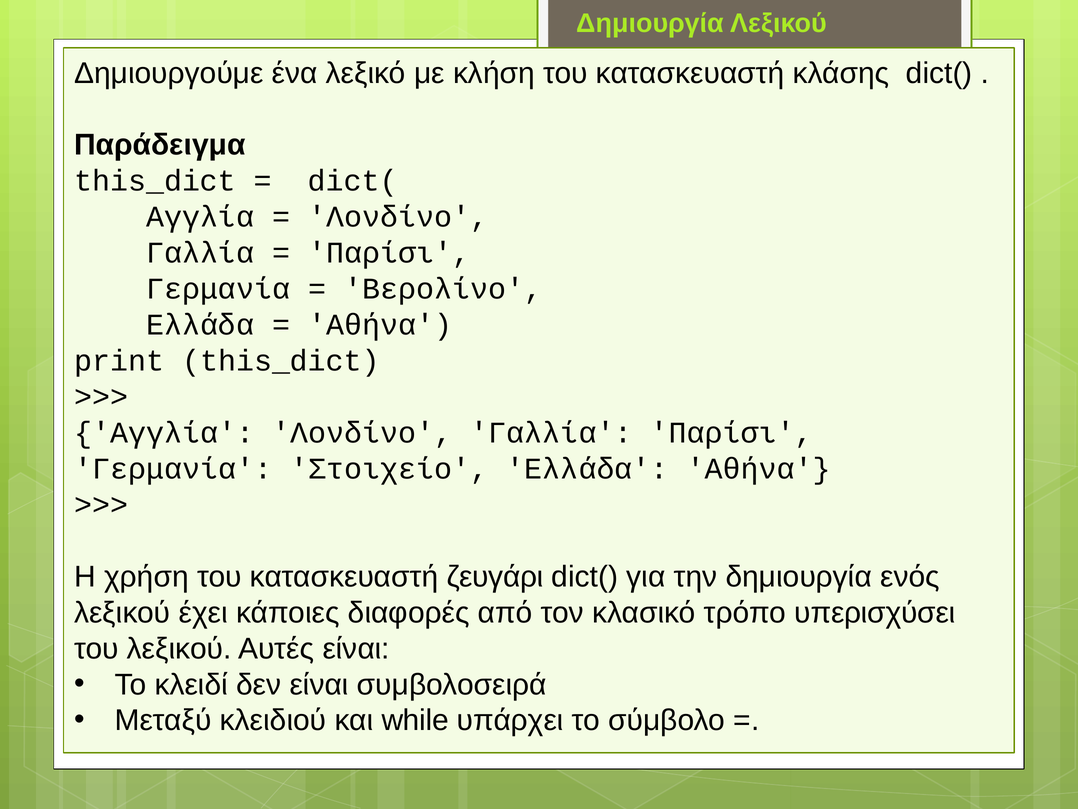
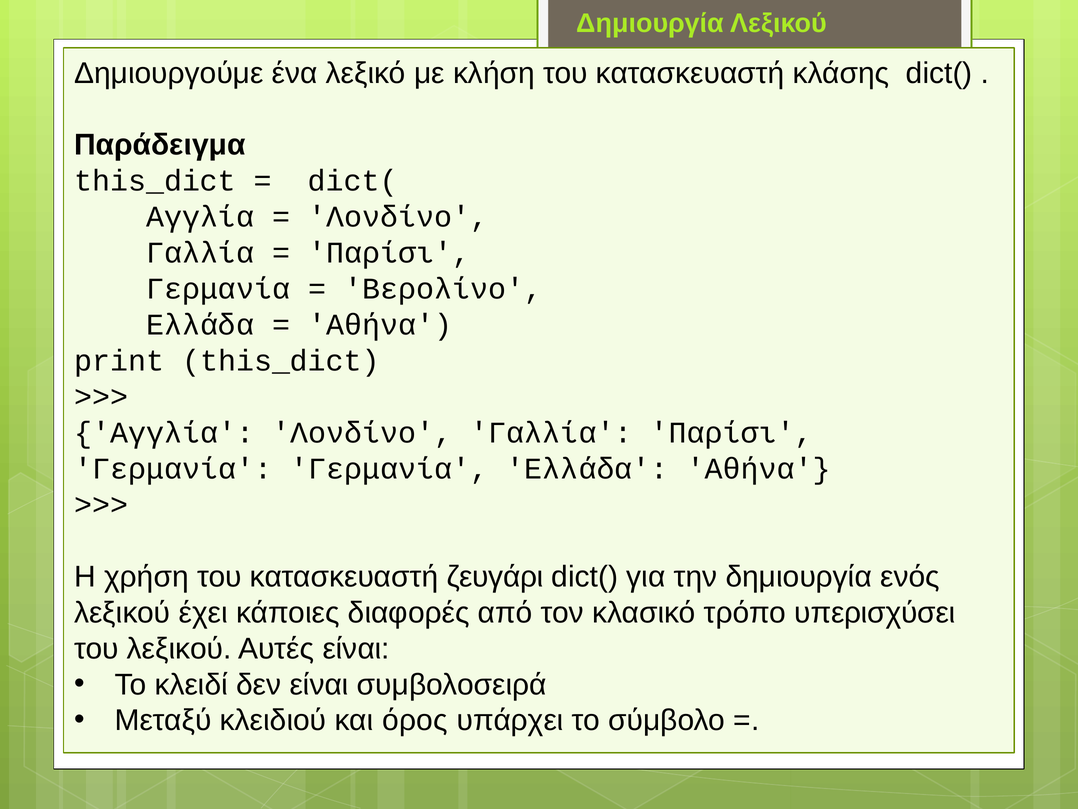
Γερμανία Στοιχείο: Στοιχείο -> Γερμανία (389, 469)
while: while -> όρος (415, 720)
